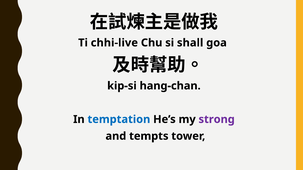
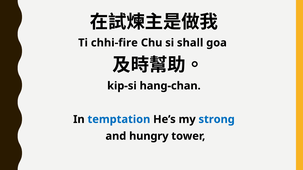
chhi-live: chhi-live -> chhi-fire (114, 43)
strong colour: purple -> blue (217, 120)
tempts: tempts -> hungry (149, 136)
